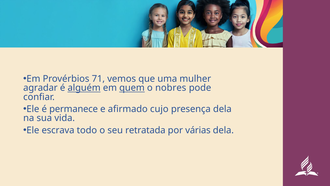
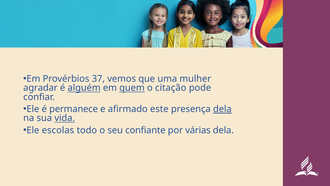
71: 71 -> 37 (98, 79)
nobres: nobres -> citação (171, 88)
cujo: cujo -> este (159, 109)
dela underline: none -> present (222, 109)
vida underline: none -> present (65, 118)
escrava: escrava -> escolas (58, 130)
retratada: retratada -> confiante (145, 130)
